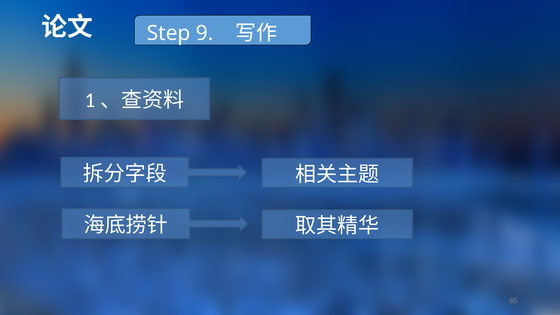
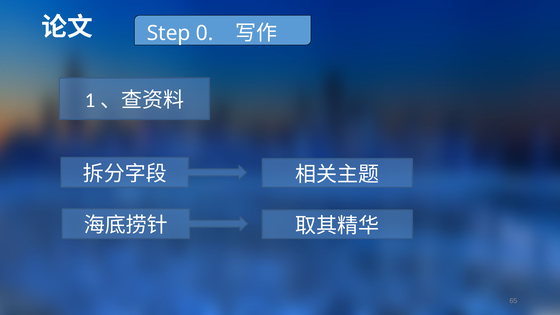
9: 9 -> 0 (205, 33)
